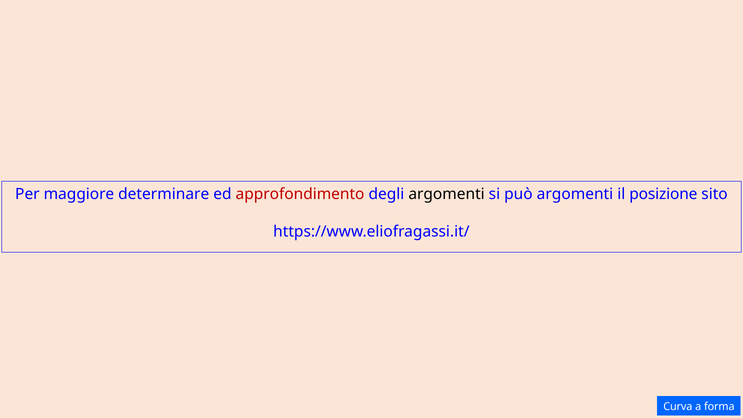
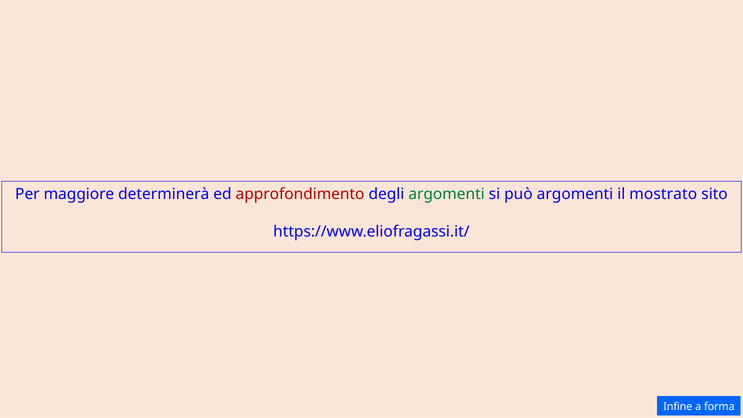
determinare: determinare -> determinerà (164, 194)
argomenti colour: black -> green (447, 194)
posizione: posizione -> mostrato (663, 194)
Curva: Curva -> Infine (678, 407)
